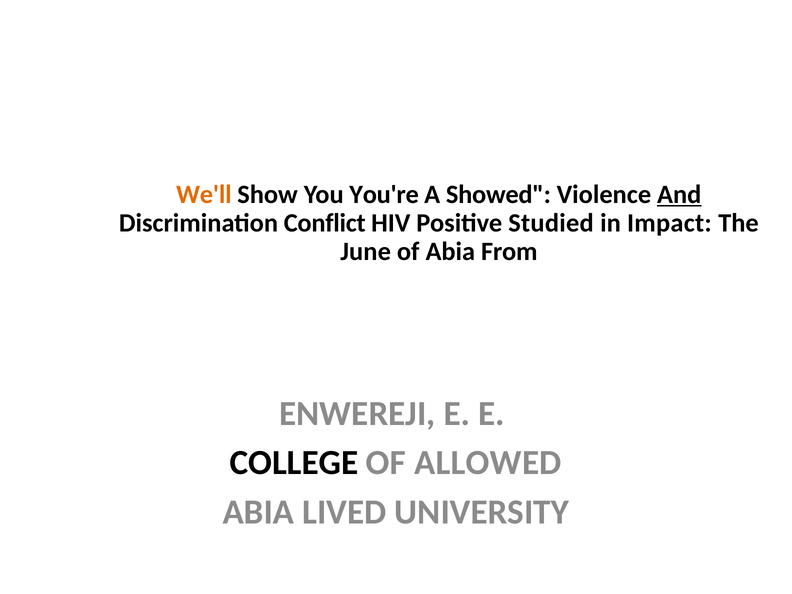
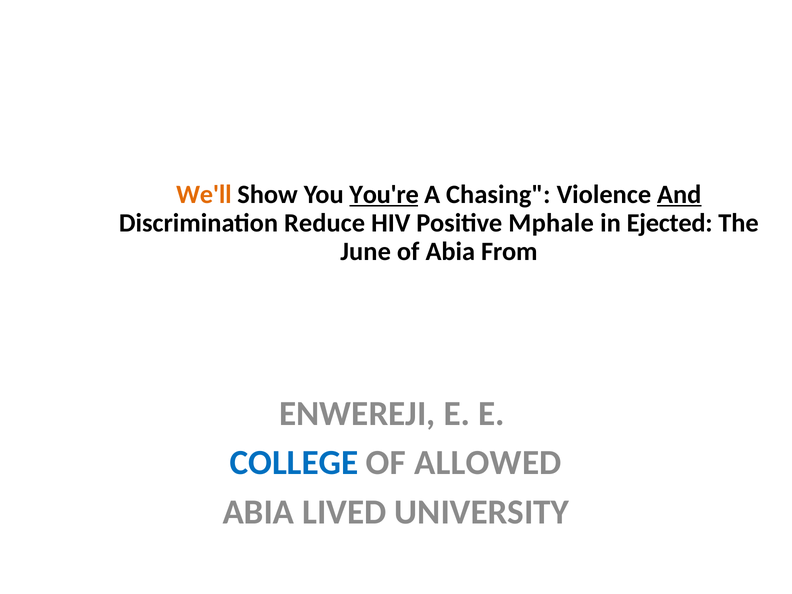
You're underline: none -> present (384, 194)
Showed: Showed -> Chasing (498, 194)
Conflict: Conflict -> Reduce (325, 223)
Studied: Studied -> Mphale (551, 223)
Impact: Impact -> Ejected (670, 223)
COLLEGE colour: black -> blue (294, 463)
